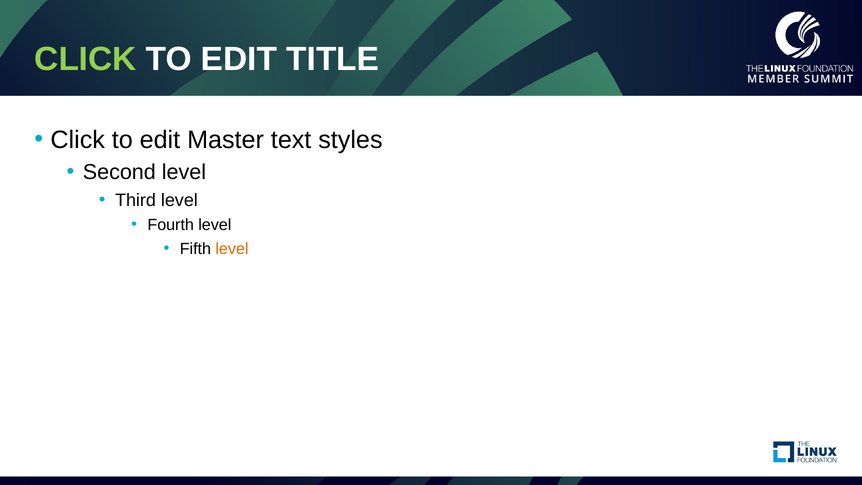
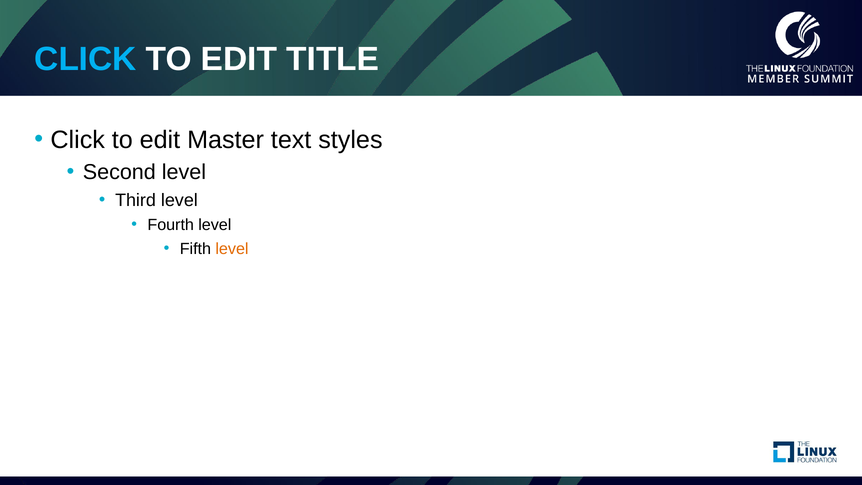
CLICK colour: light green -> light blue (85, 59)
